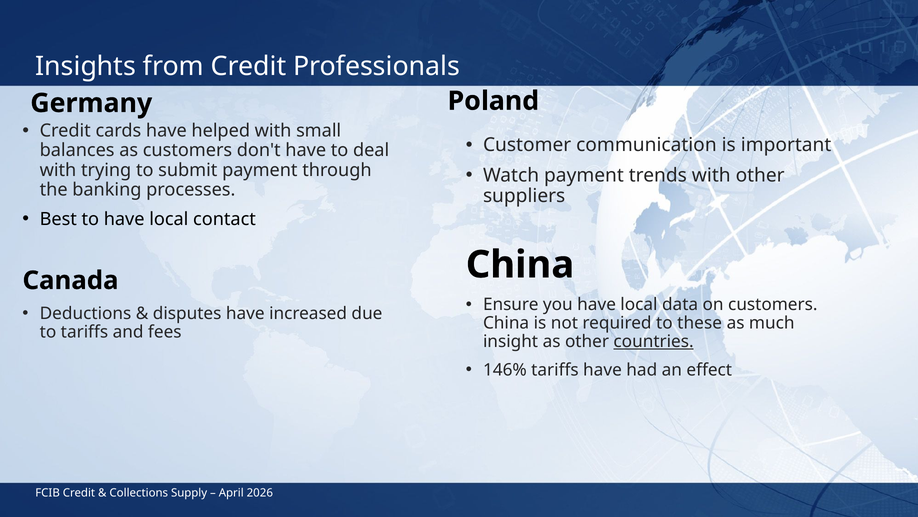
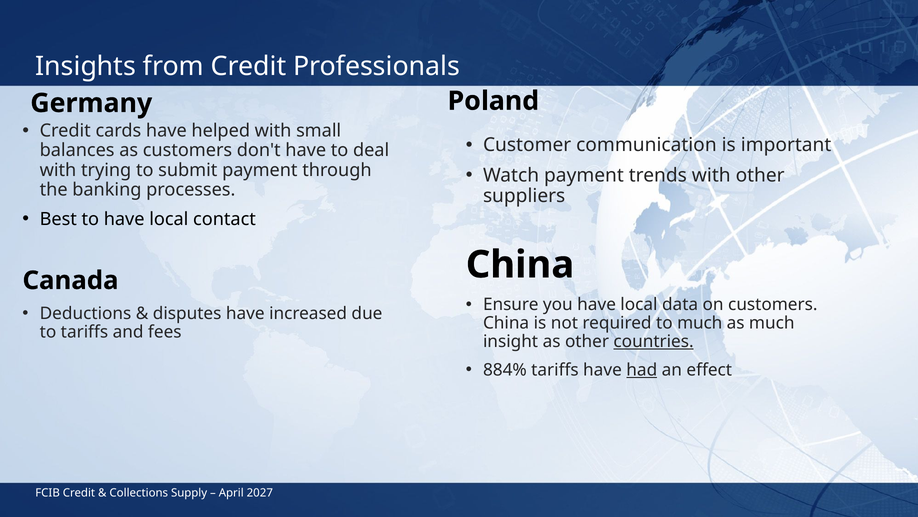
to these: these -> much (700, 323)
146%: 146% -> 884% (505, 369)
had underline: none -> present (642, 369)
2026: 2026 -> 2027 (260, 492)
